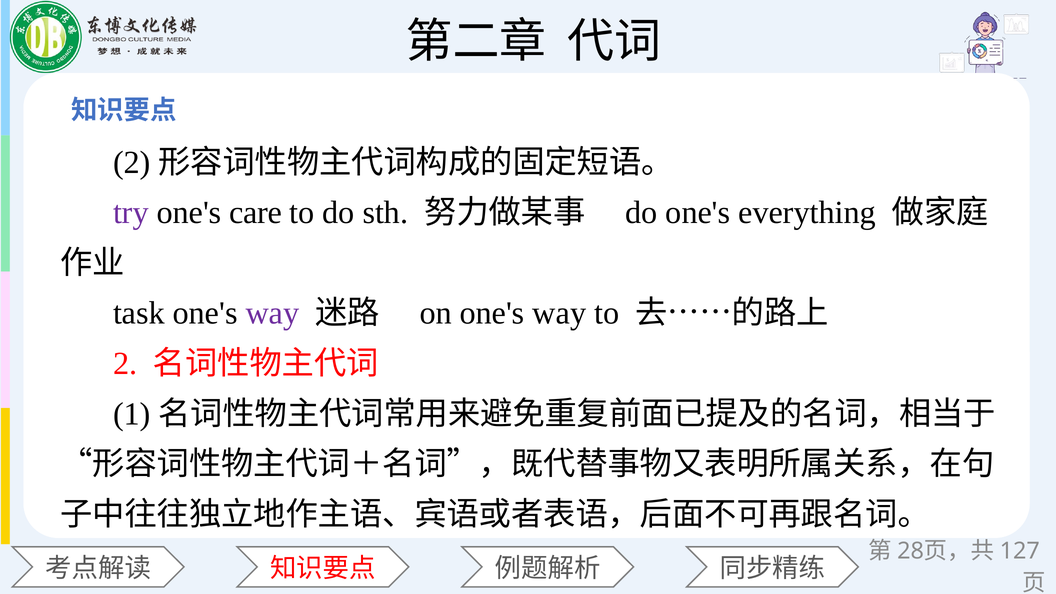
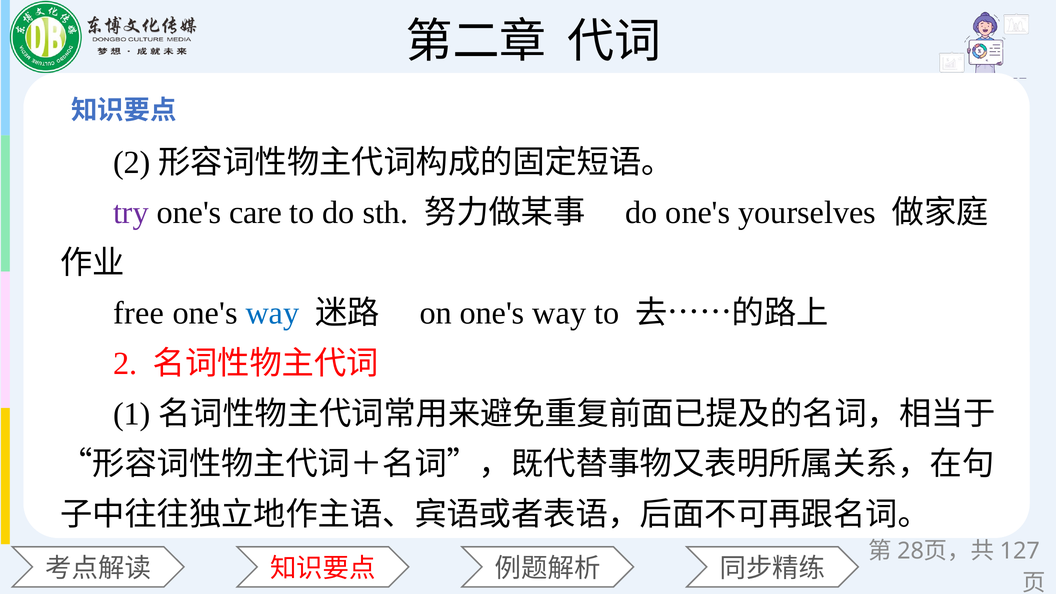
everything: everything -> yourselves (807, 213)
task: task -> free (139, 313)
way colour: purple -> blue (272, 313)
